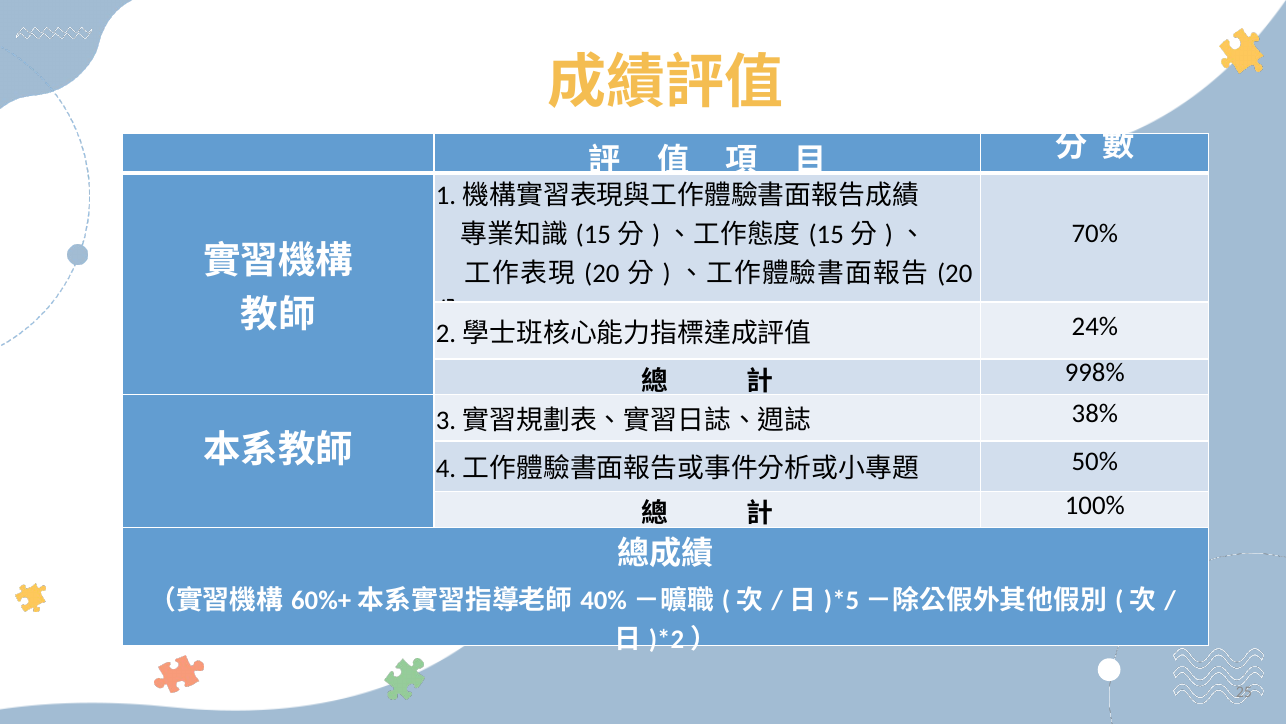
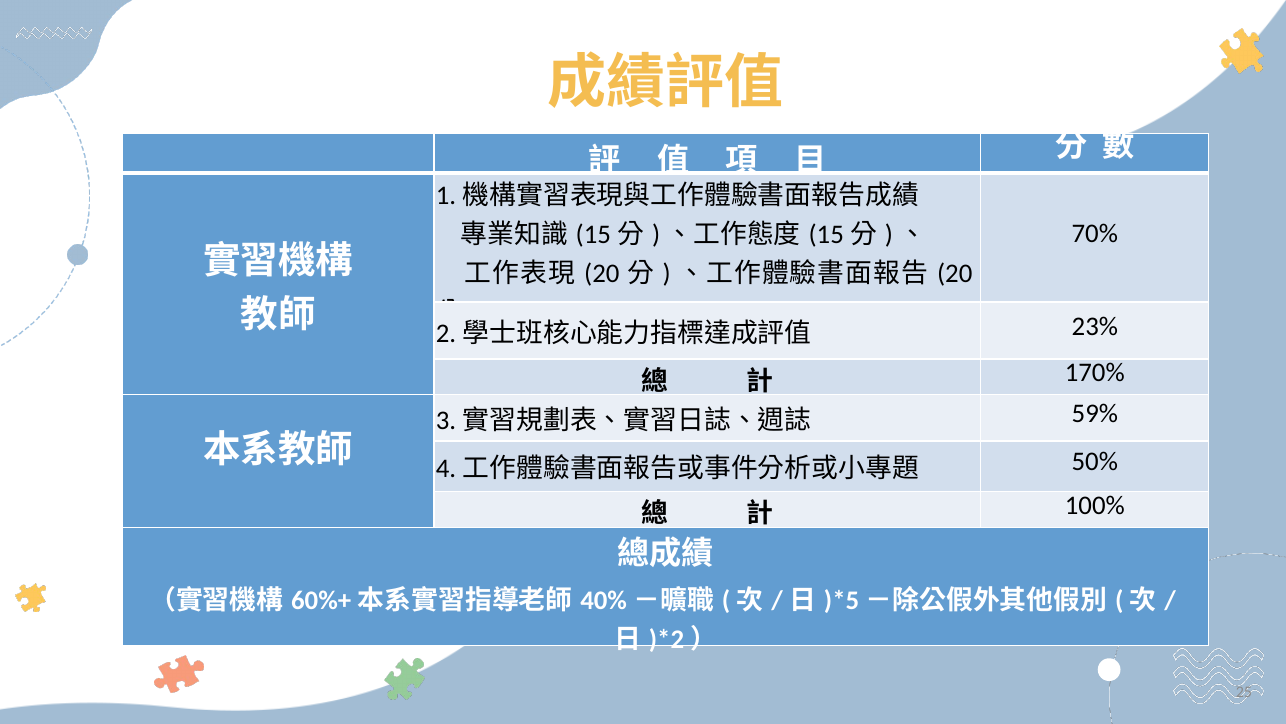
24%: 24% -> 23% (1095, 326)
998%: 998% -> 170% (1095, 373)
38%: 38% -> 59% (1095, 414)
